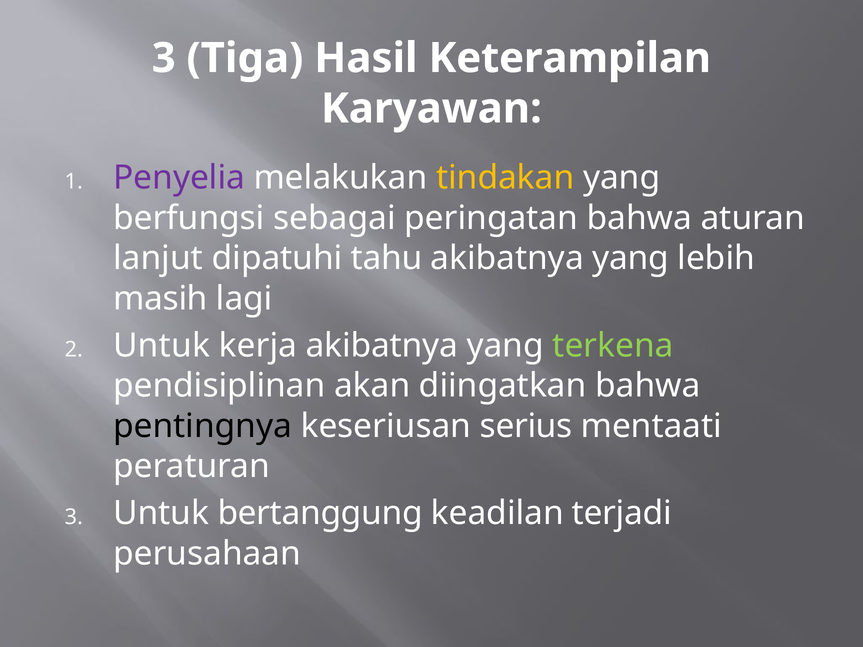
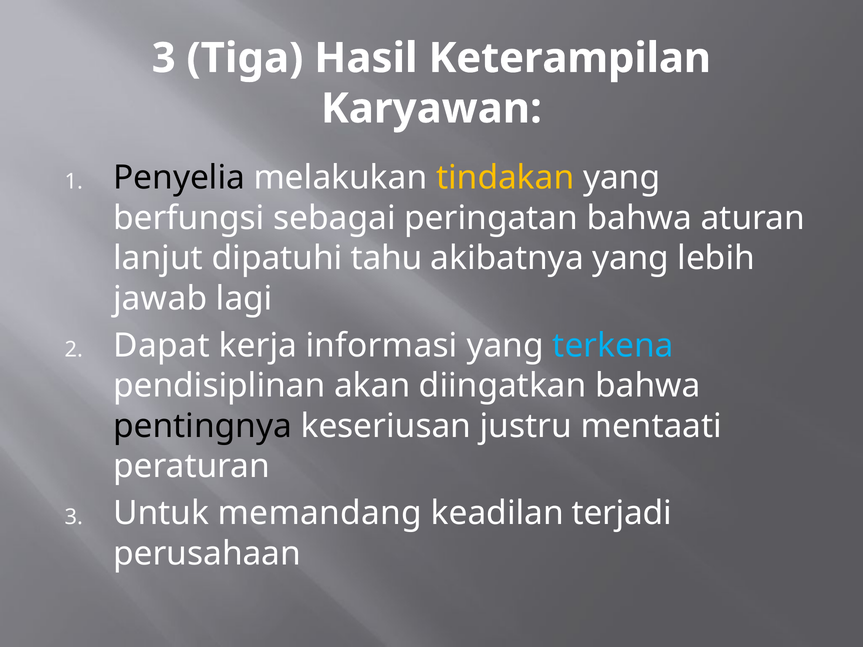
Penyelia colour: purple -> black (179, 178)
masih: masih -> jawab (160, 299)
Untuk: Untuk -> Dapat (162, 346)
kerja akibatnya: akibatnya -> informasi (382, 346)
terkena colour: light green -> light blue (613, 346)
serius: serius -> justru (526, 426)
bertanggung: bertanggung -> memandang (320, 514)
